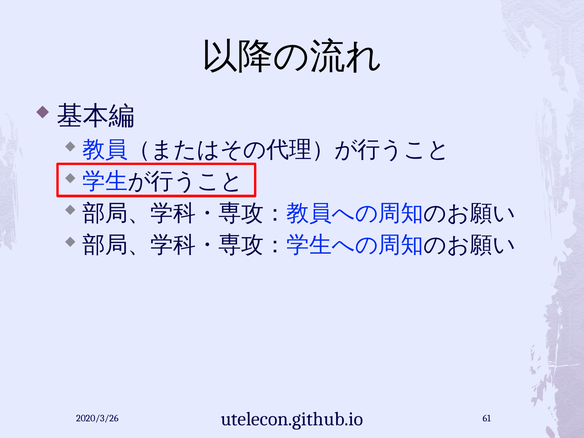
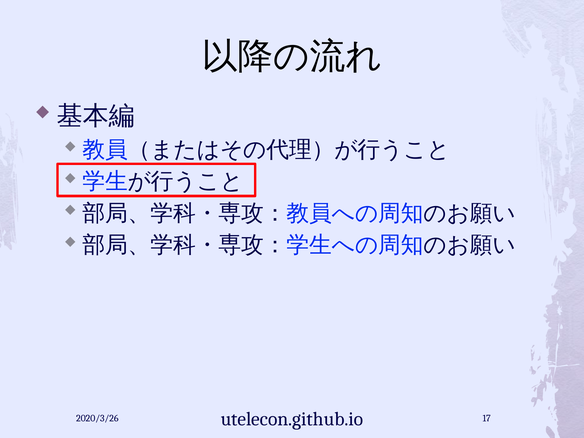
61: 61 -> 17 (487, 418)
